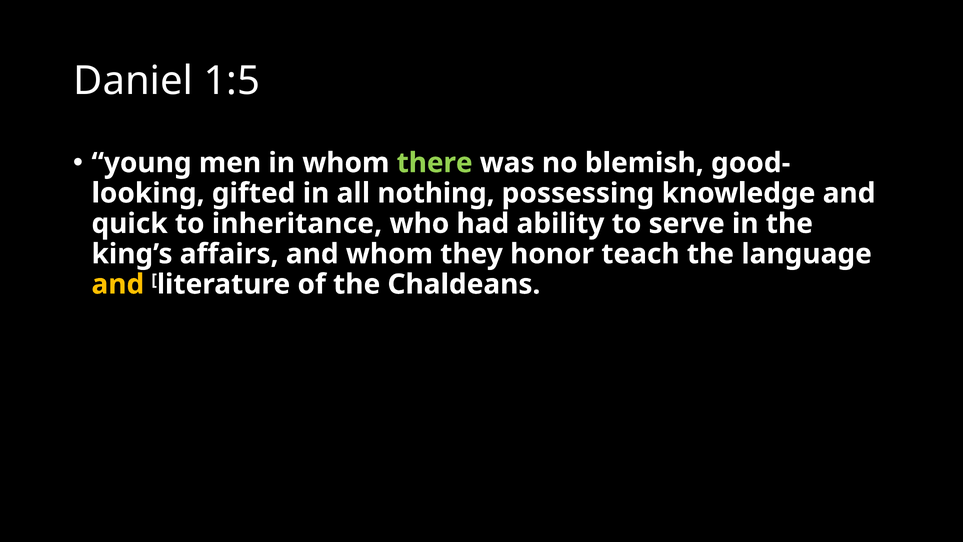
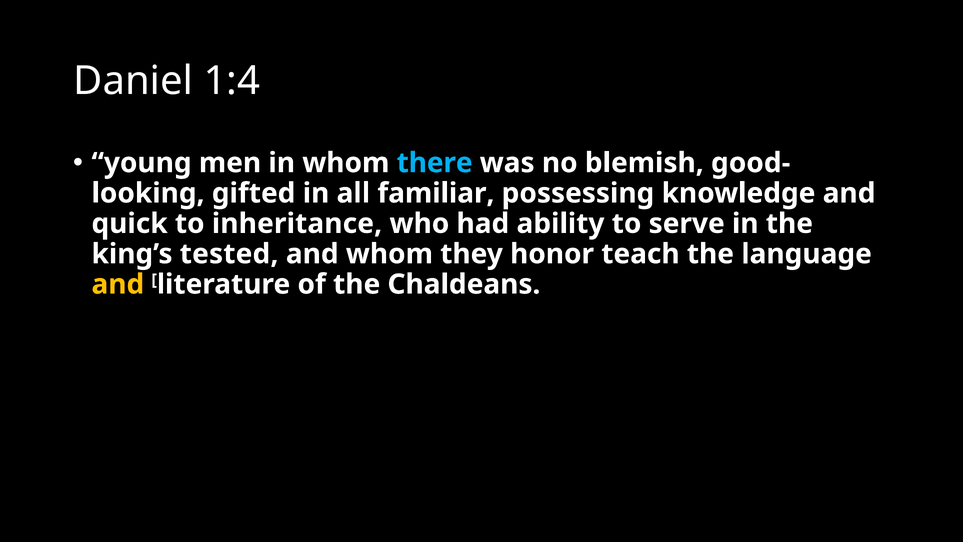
1:5: 1:5 -> 1:4 (232, 81)
there colour: light green -> light blue (435, 163)
nothing: nothing -> familiar (436, 193)
affairs: affairs -> tested (229, 254)
